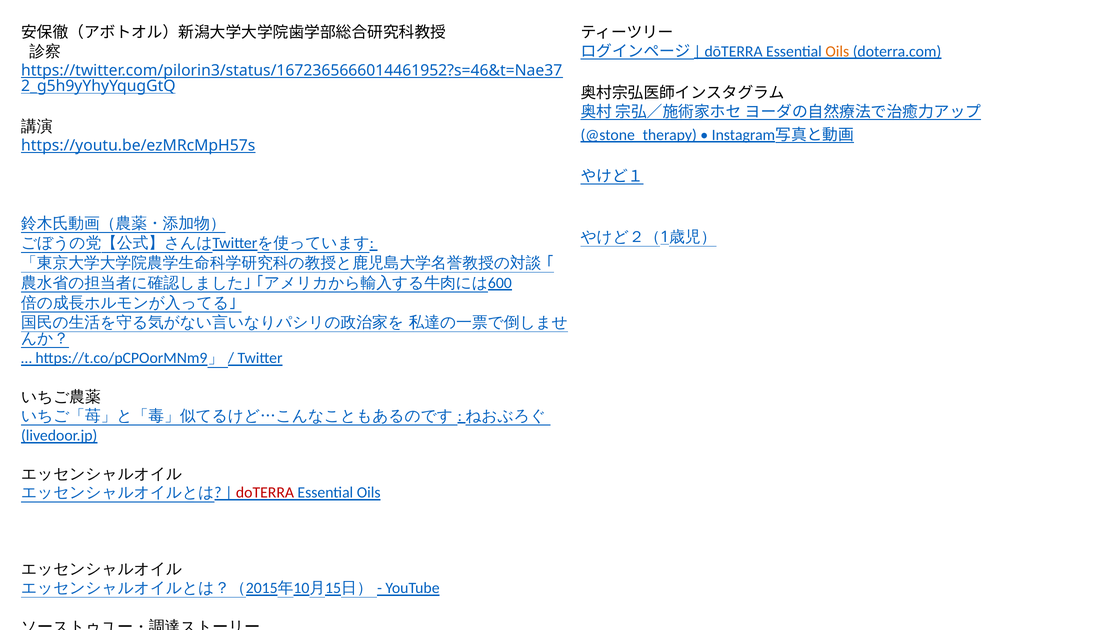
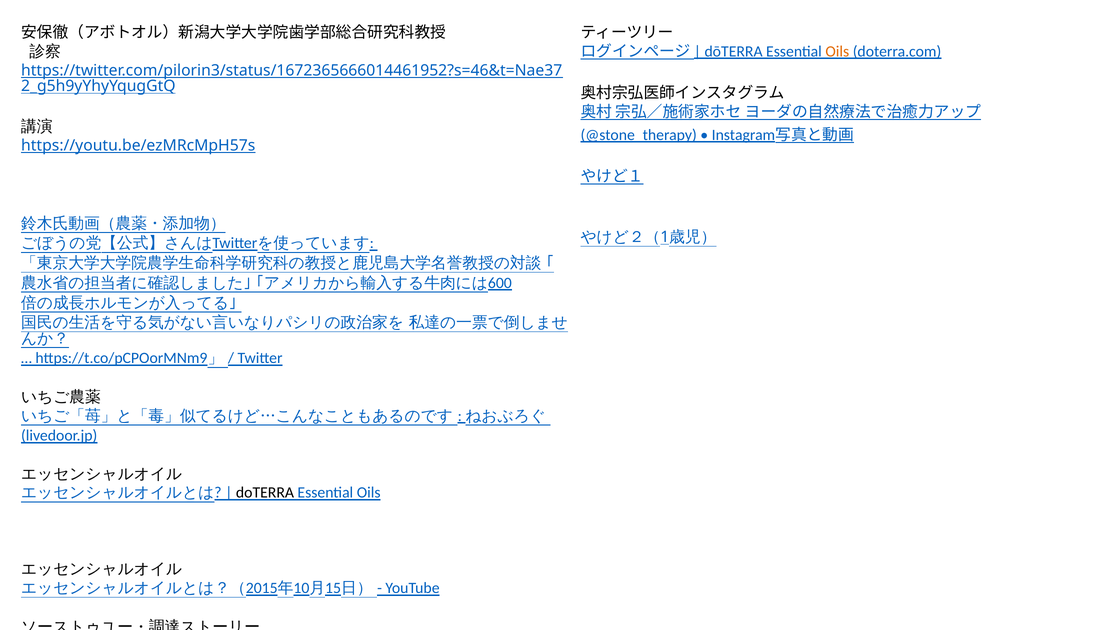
doTERRA colour: red -> black (265, 492)
